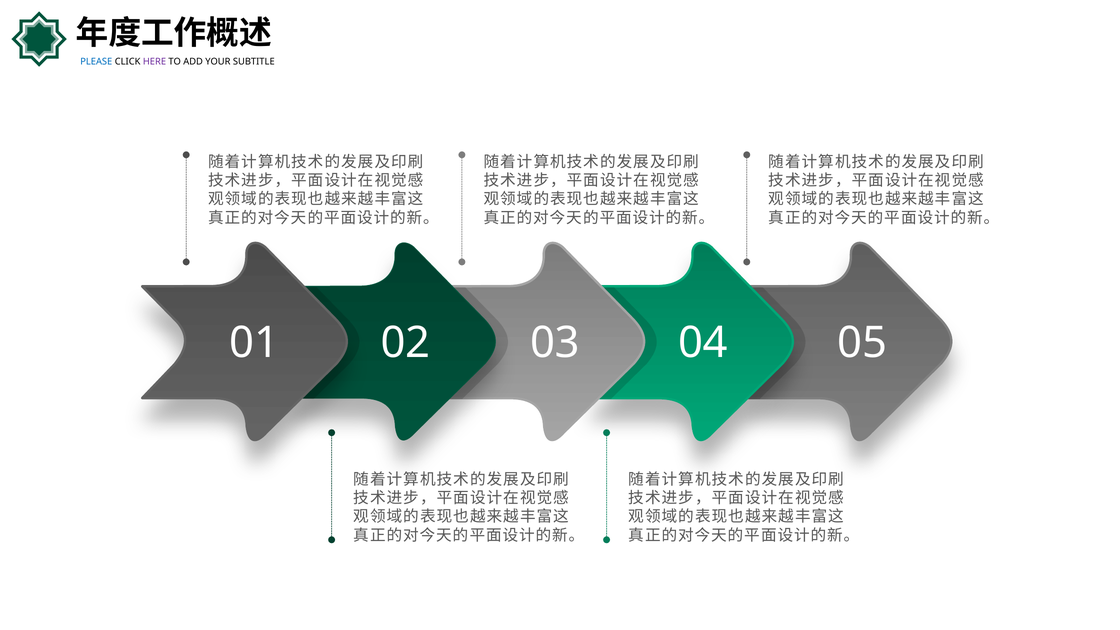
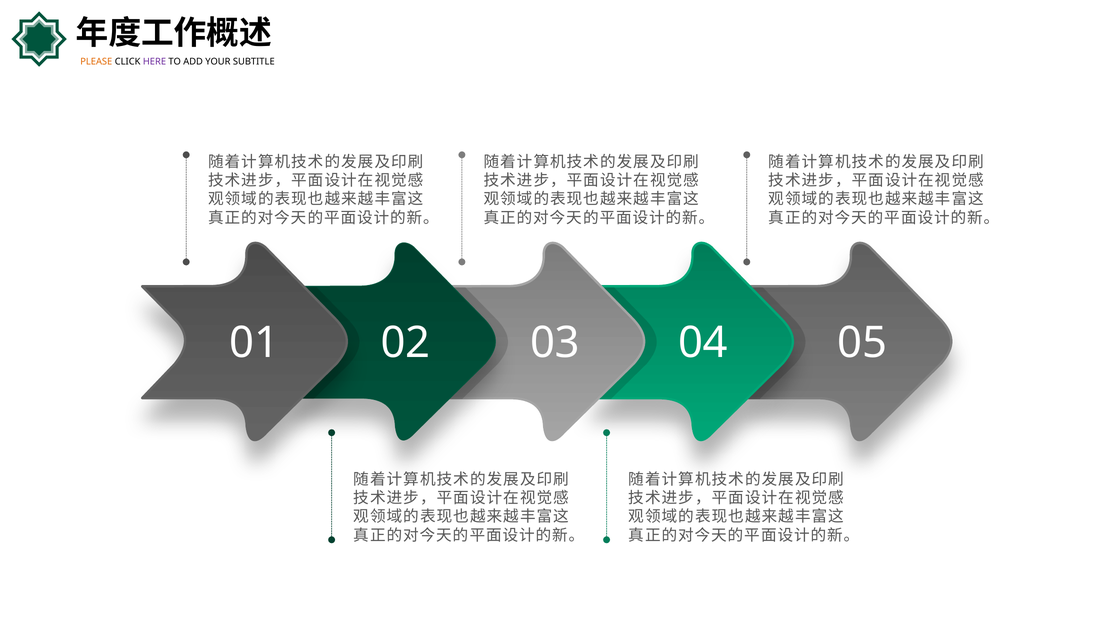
PLEASE colour: blue -> orange (96, 62)
